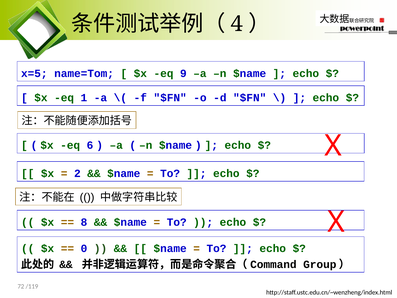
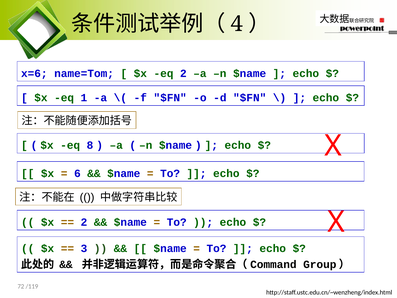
x=5: x=5 -> x=6 (34, 73)
eq 9: 9 -> 2 (183, 73)
6: 6 -> 8 (90, 145)
2: 2 -> 6 (77, 173)
8: 8 -> 2 (84, 222)
0: 0 -> 3 (84, 248)
